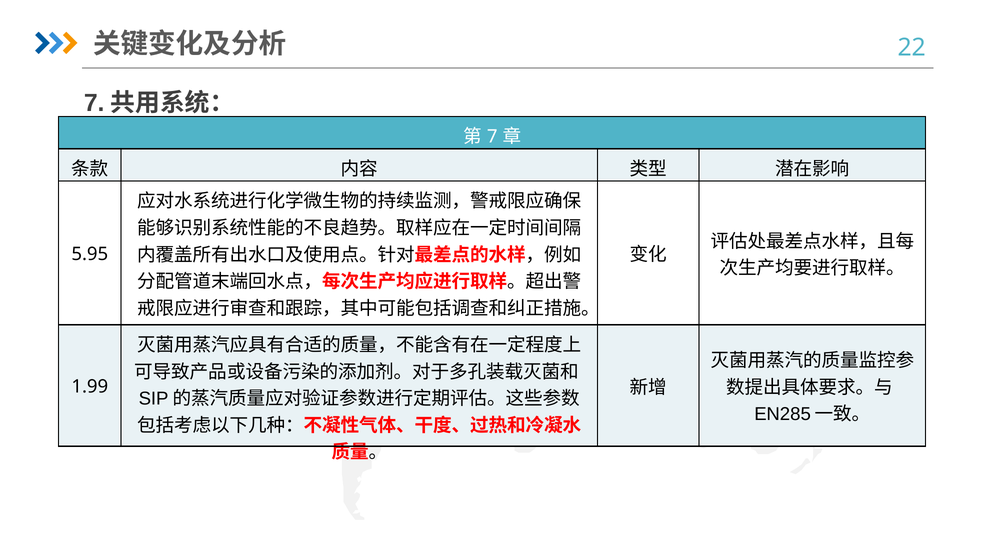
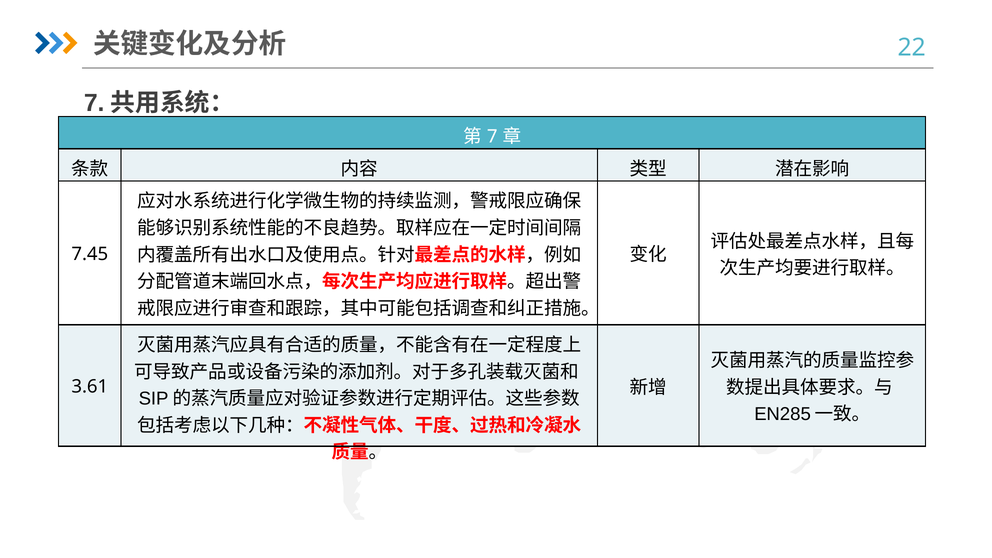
5.95: 5.95 -> 7.45 (90, 254)
1.99: 1.99 -> 3.61 (90, 387)
